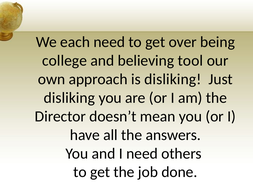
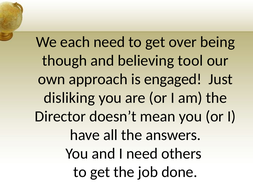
college: college -> though (65, 61)
is disliking: disliking -> engaged (173, 79)
